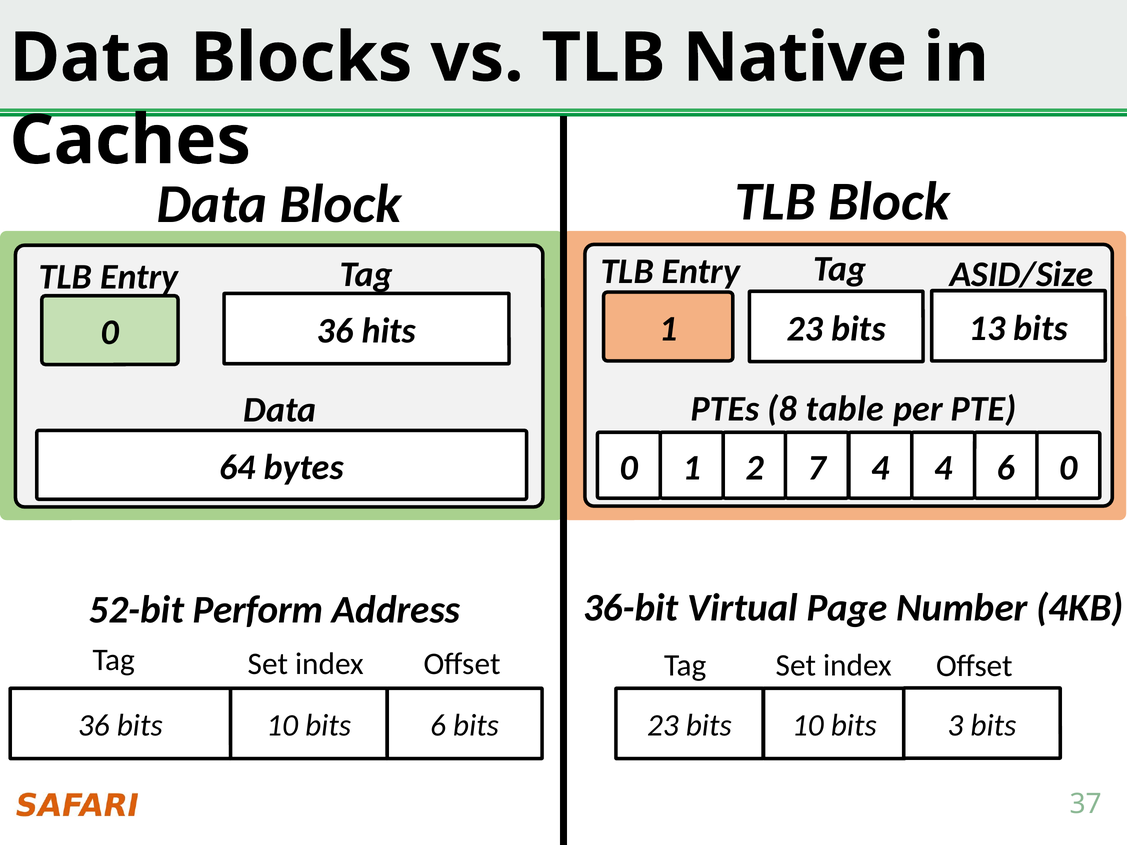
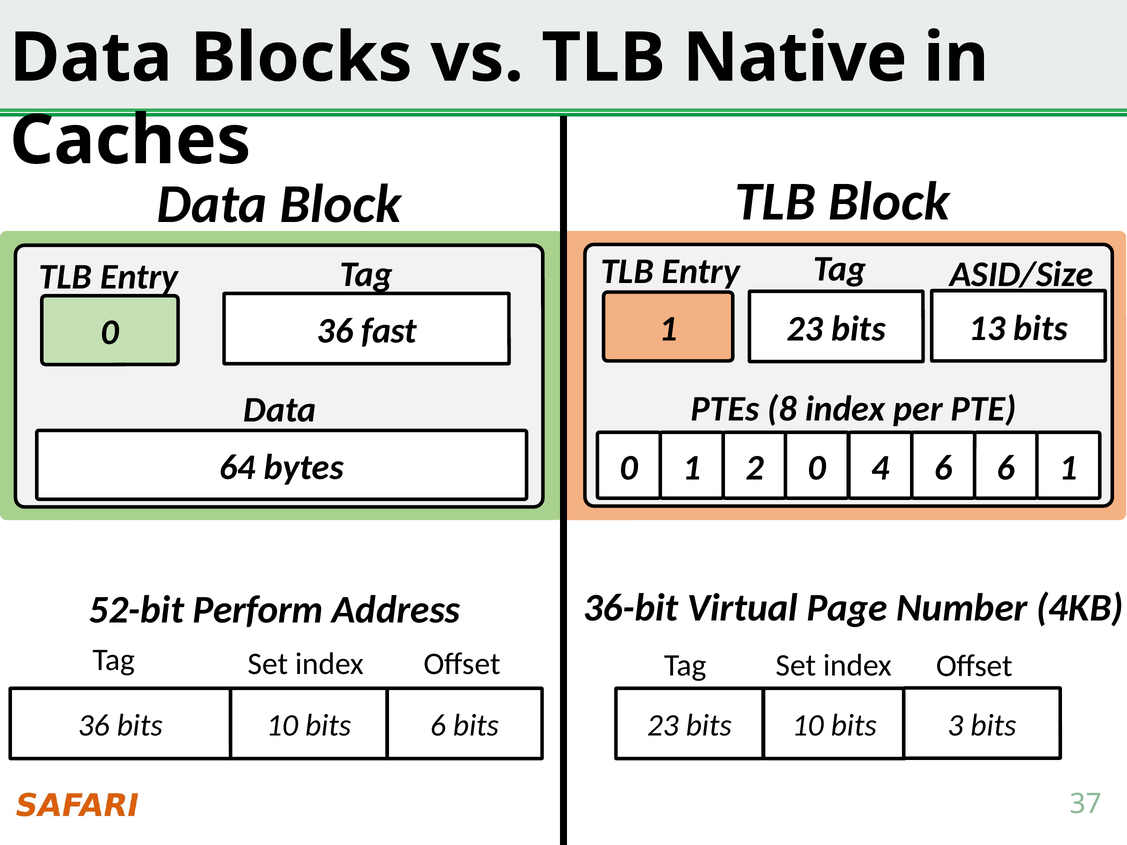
hits: hits -> fast (389, 331)
8 table: table -> index (845, 409)
2 7: 7 -> 0 (817, 468)
4 4: 4 -> 6 (943, 468)
6 0: 0 -> 1 (1068, 468)
